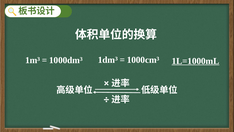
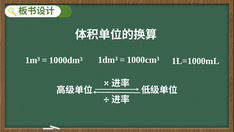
1L=1000mL underline: present -> none (196, 61)
